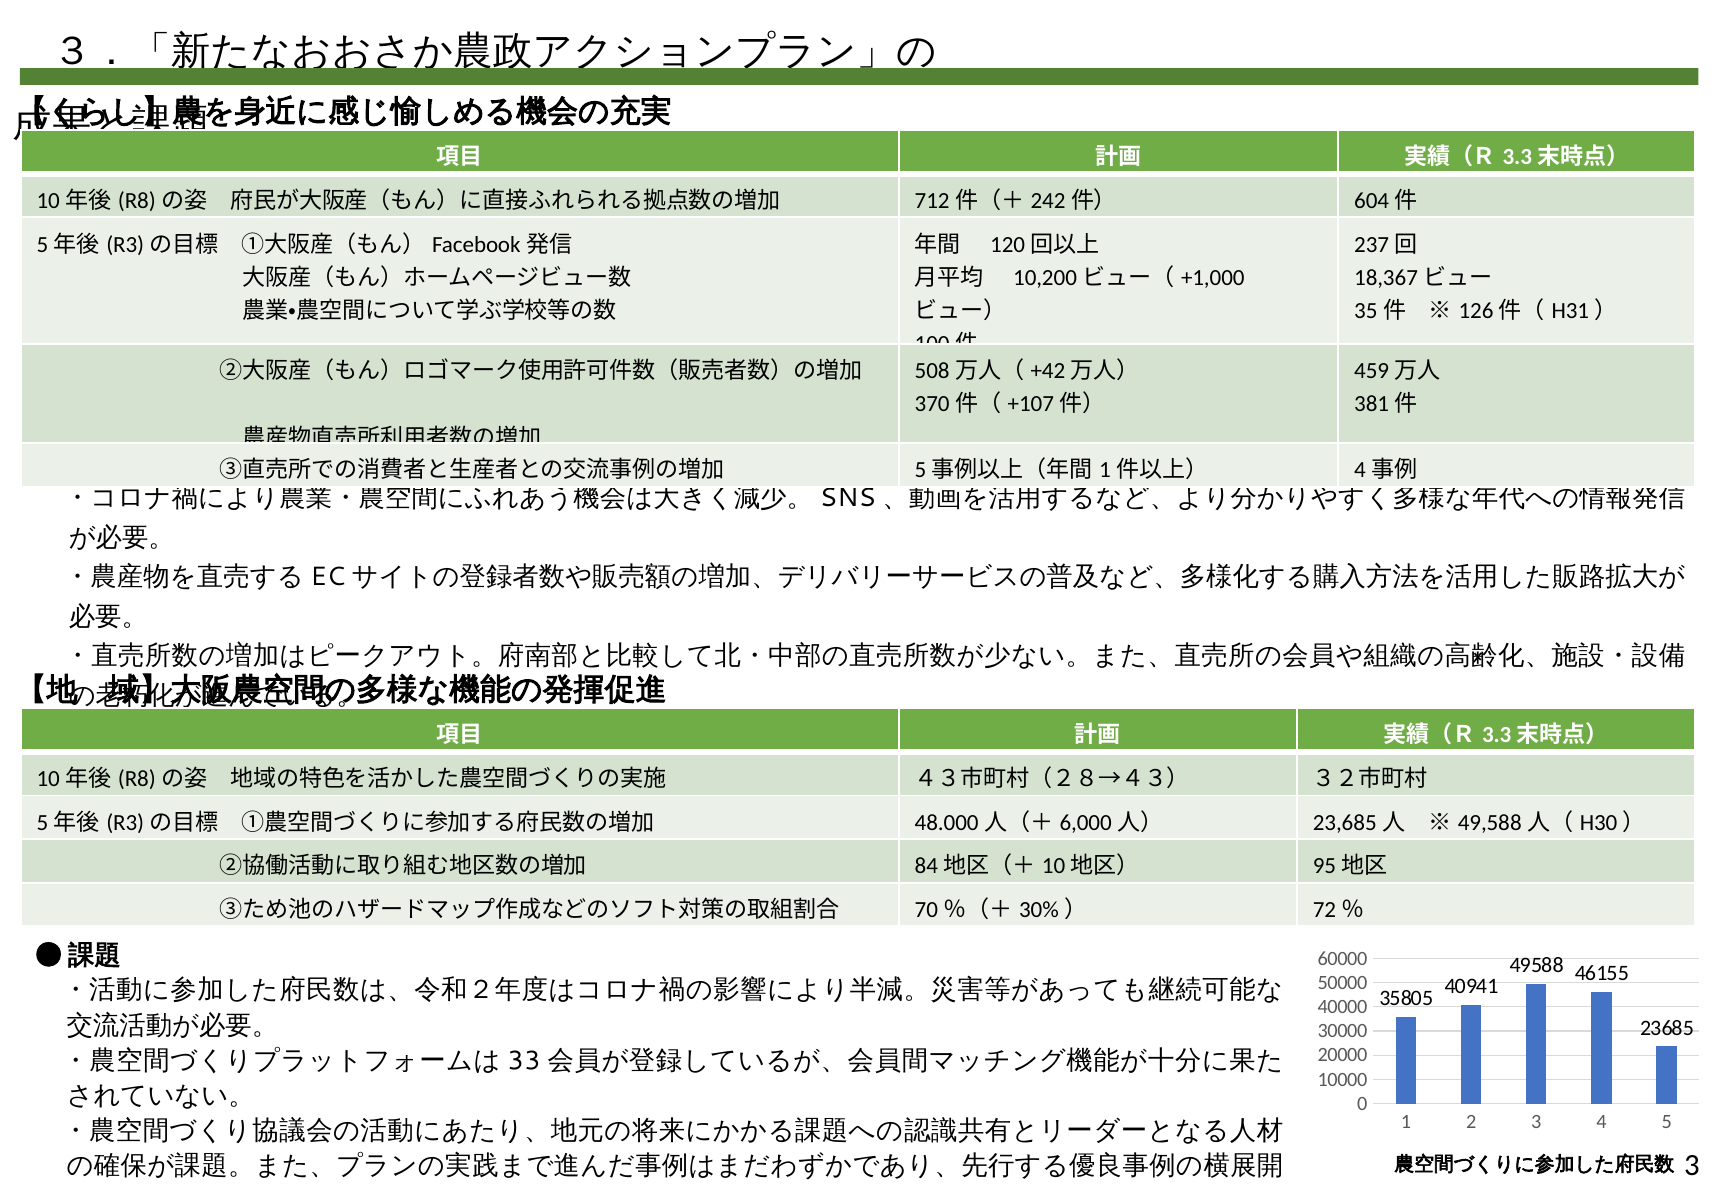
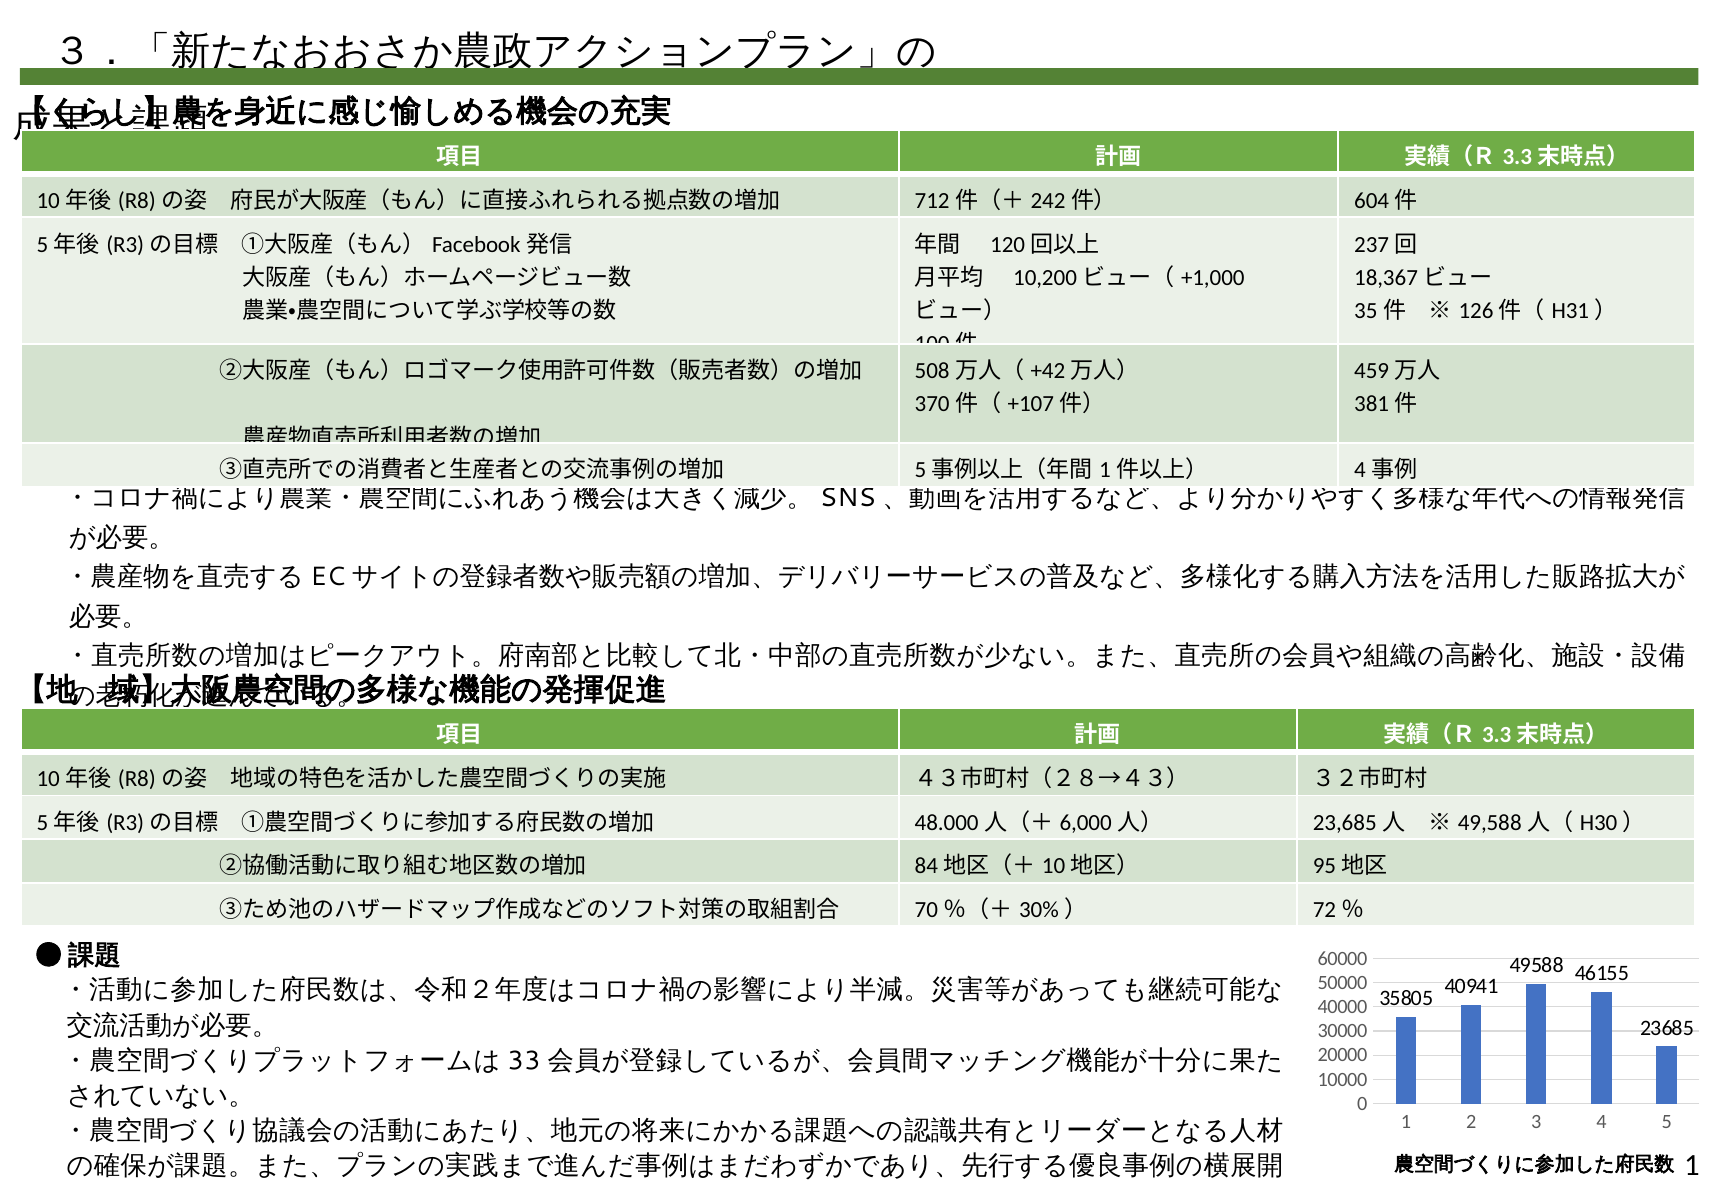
3: 3 -> 1 (1692, 1165)
